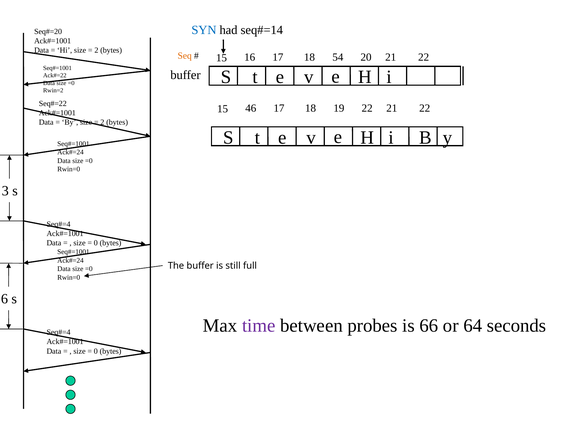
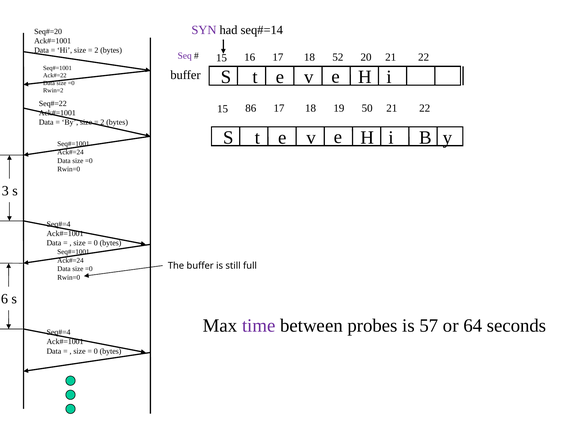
SYN colour: blue -> purple (204, 30)
Seq colour: orange -> purple (185, 56)
54: 54 -> 52 (338, 57)
46: 46 -> 86 (251, 108)
19 22: 22 -> 50 (367, 108)
66: 66 -> 57 (429, 326)
